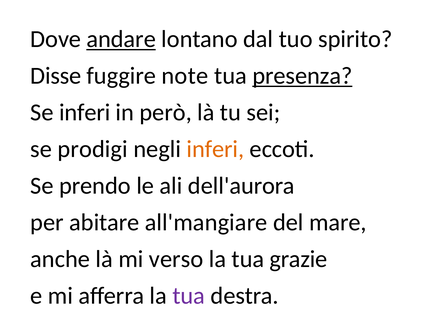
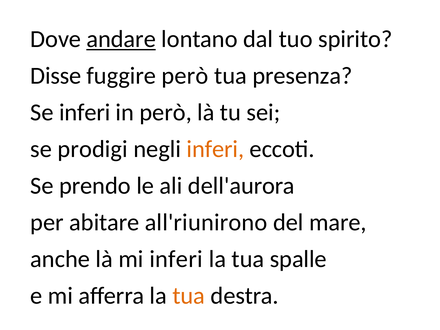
fuggire note: note -> però (185, 76)
presenza underline: present -> none (302, 76)
all'mangiare: all'mangiare -> all'riunirono (206, 222)
mi verso: verso -> inferi (176, 259)
grazie: grazie -> spalle (298, 259)
tua colour: purple -> orange (189, 296)
